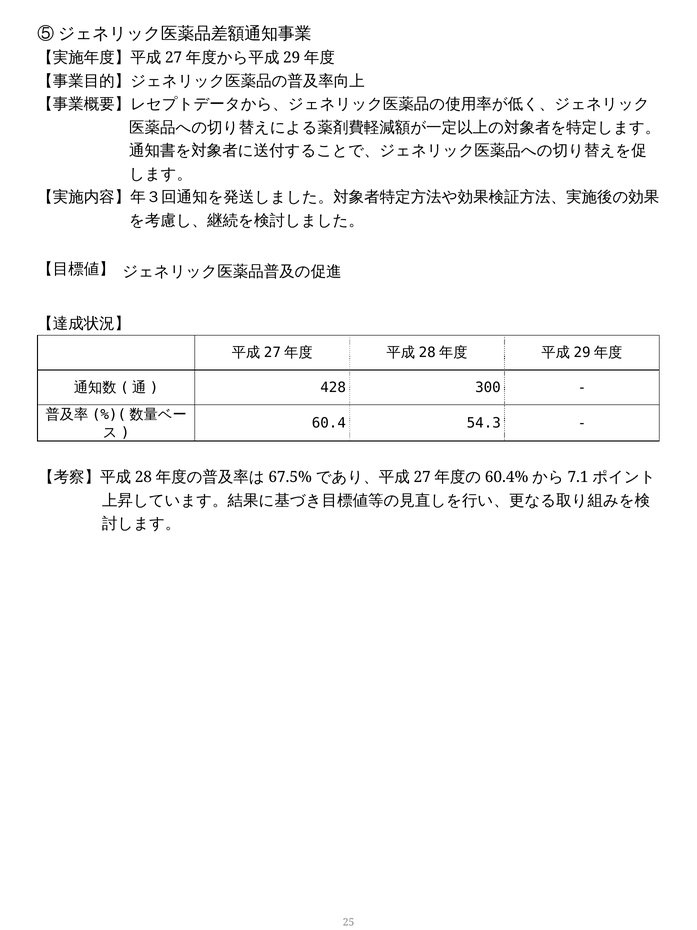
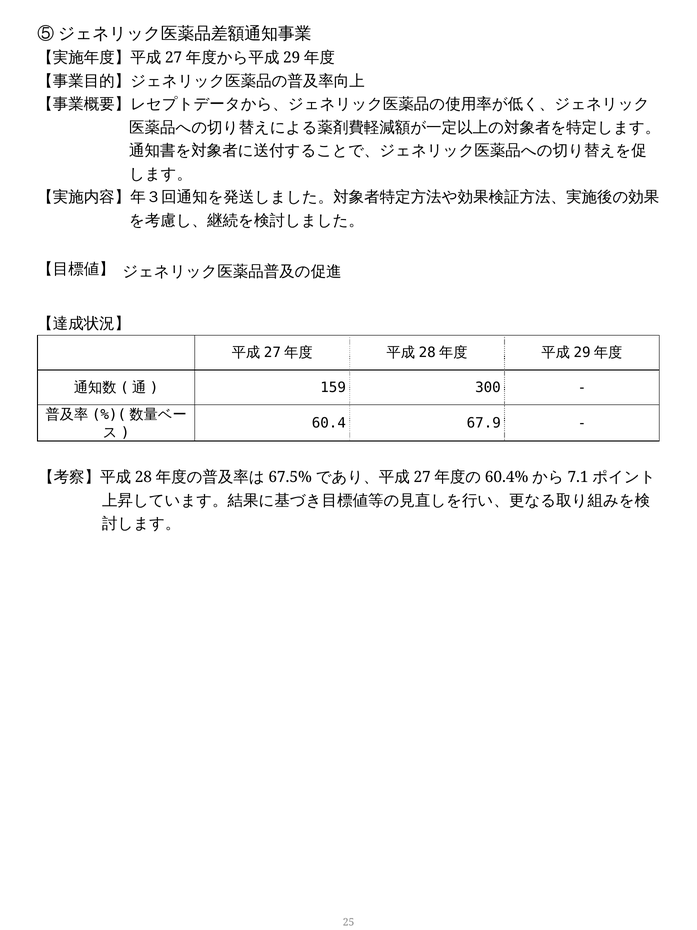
428: 428 -> 159 (333, 387)
54.3: 54.3 -> 67.9 (484, 423)
